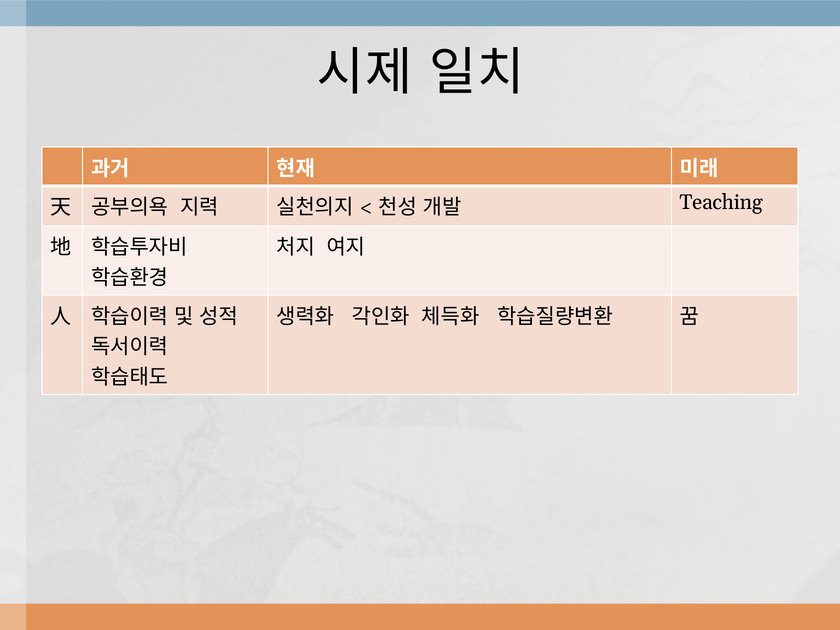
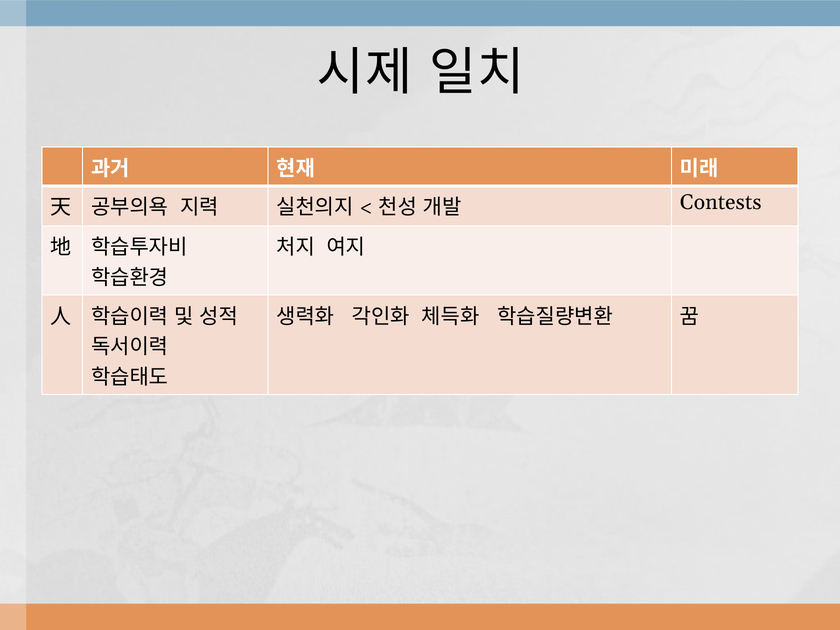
Teaching: Teaching -> Contests (721, 203)
